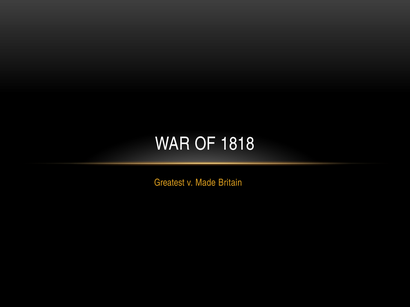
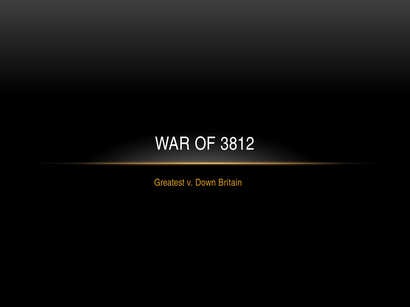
1818: 1818 -> 3812 (237, 144)
Made: Made -> Down (206, 183)
